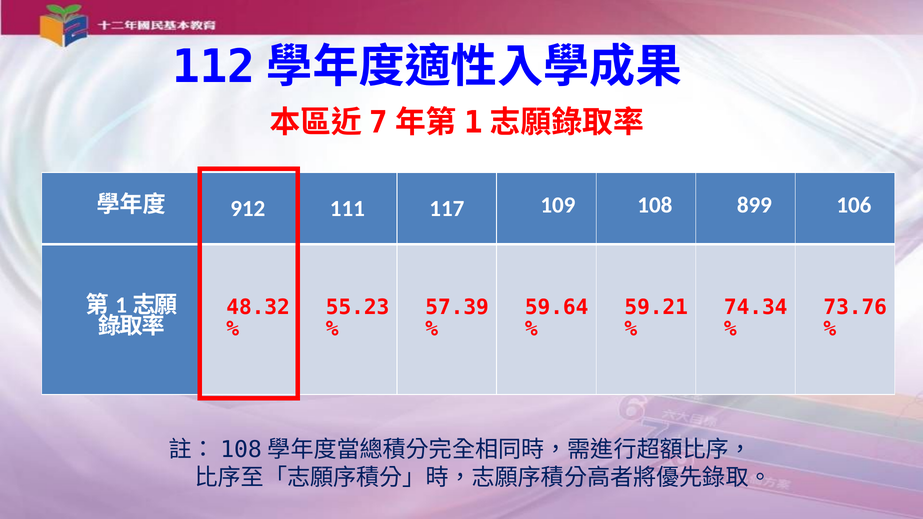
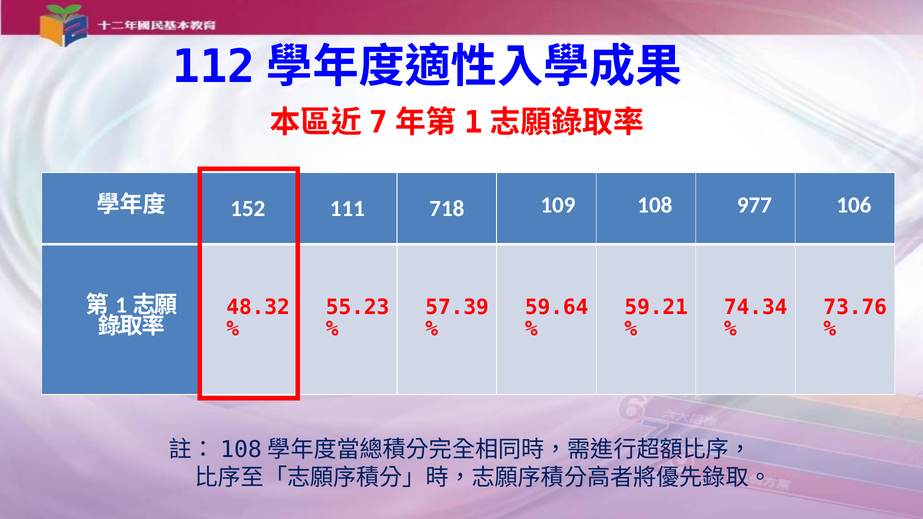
912: 912 -> 152 (248, 209)
117: 117 -> 718 (447, 209)
899: 899 -> 977 (754, 205)
